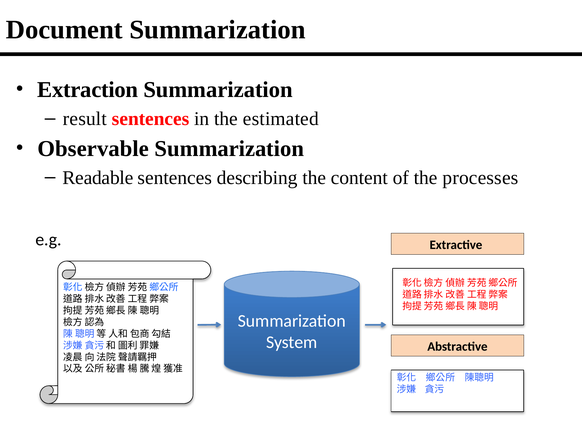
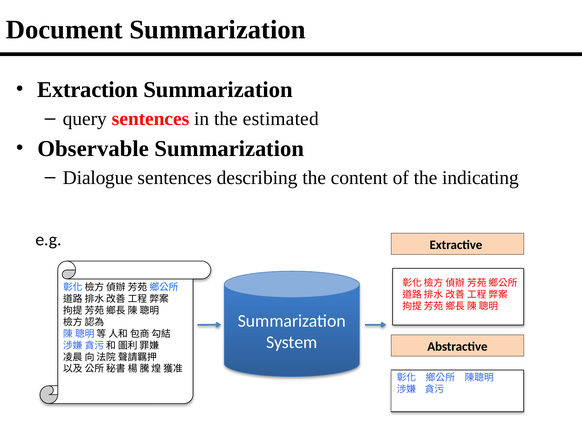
result: result -> query (85, 119)
Readable: Readable -> Dialogue (98, 177)
processes: processes -> indicating (481, 177)
